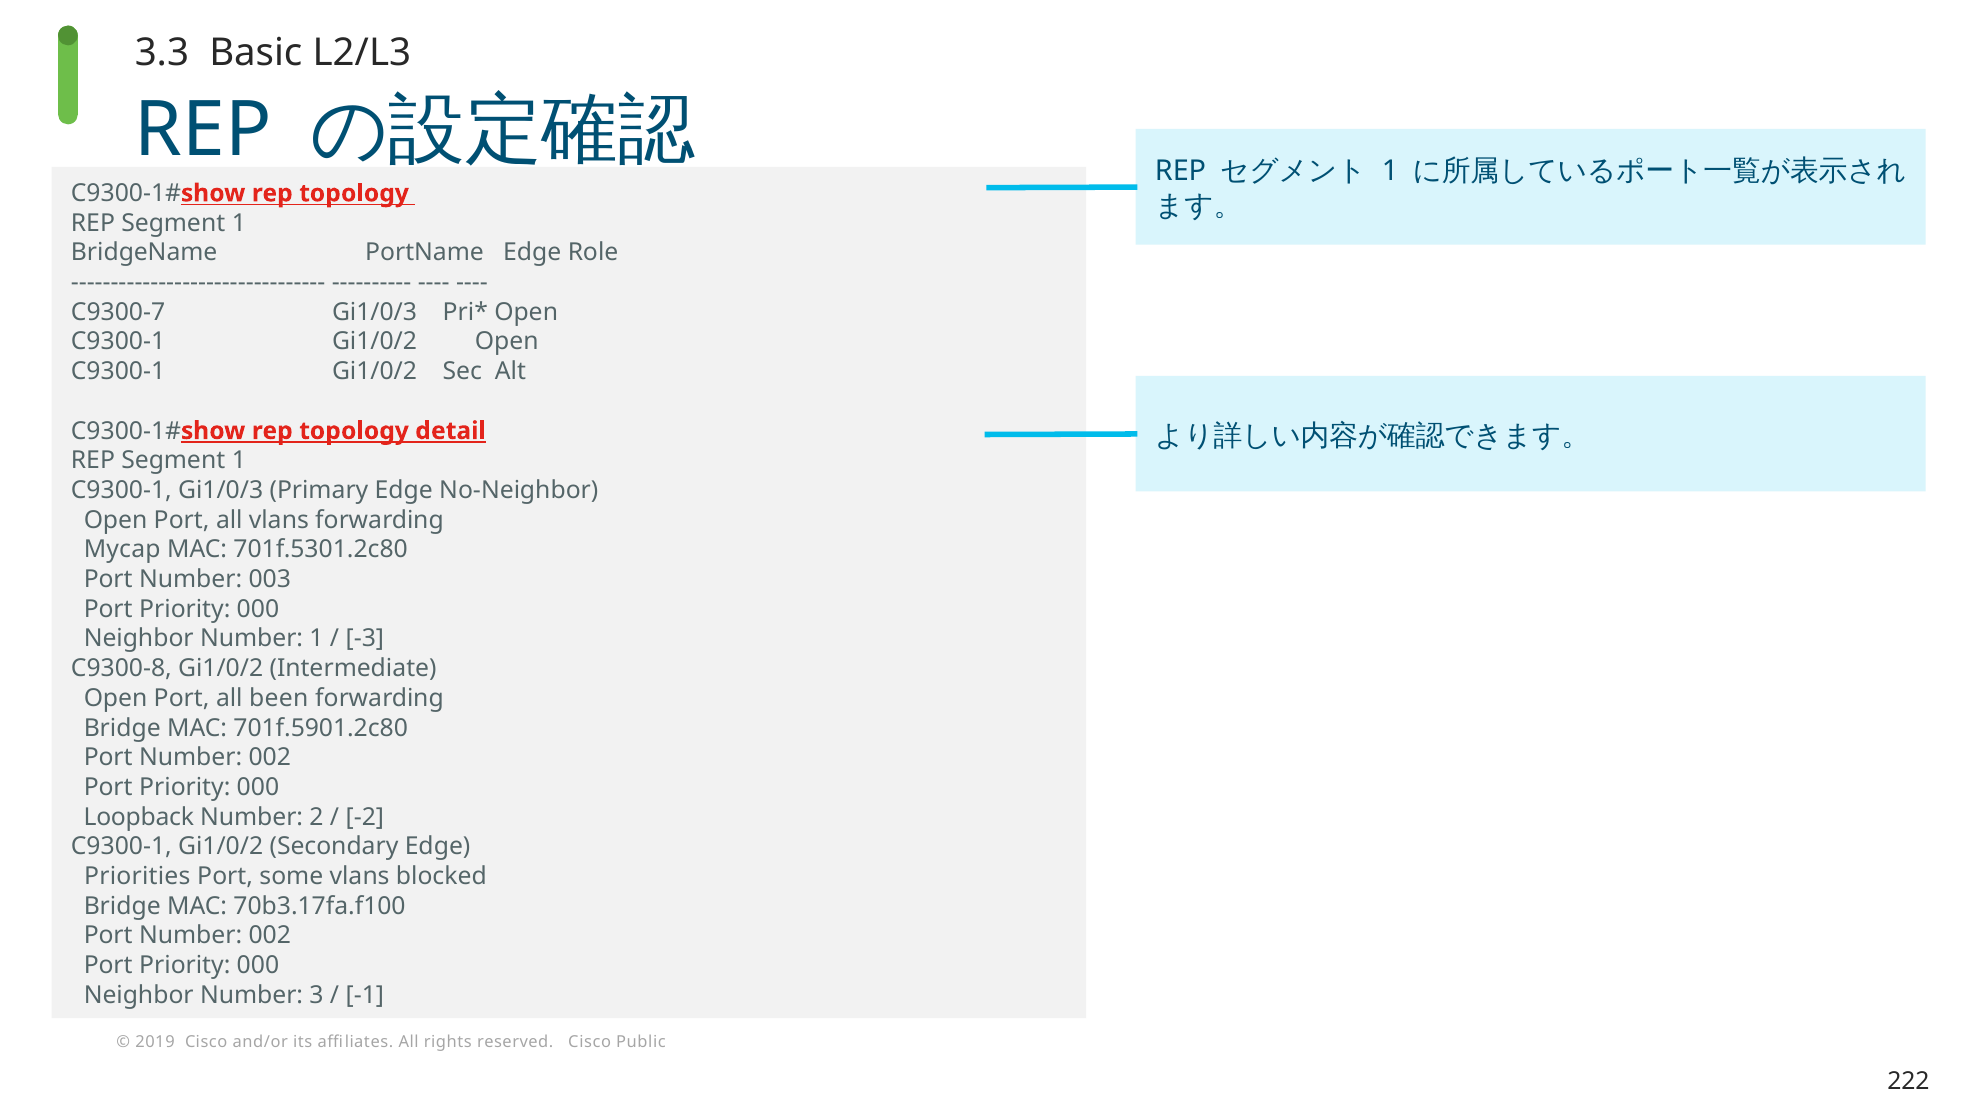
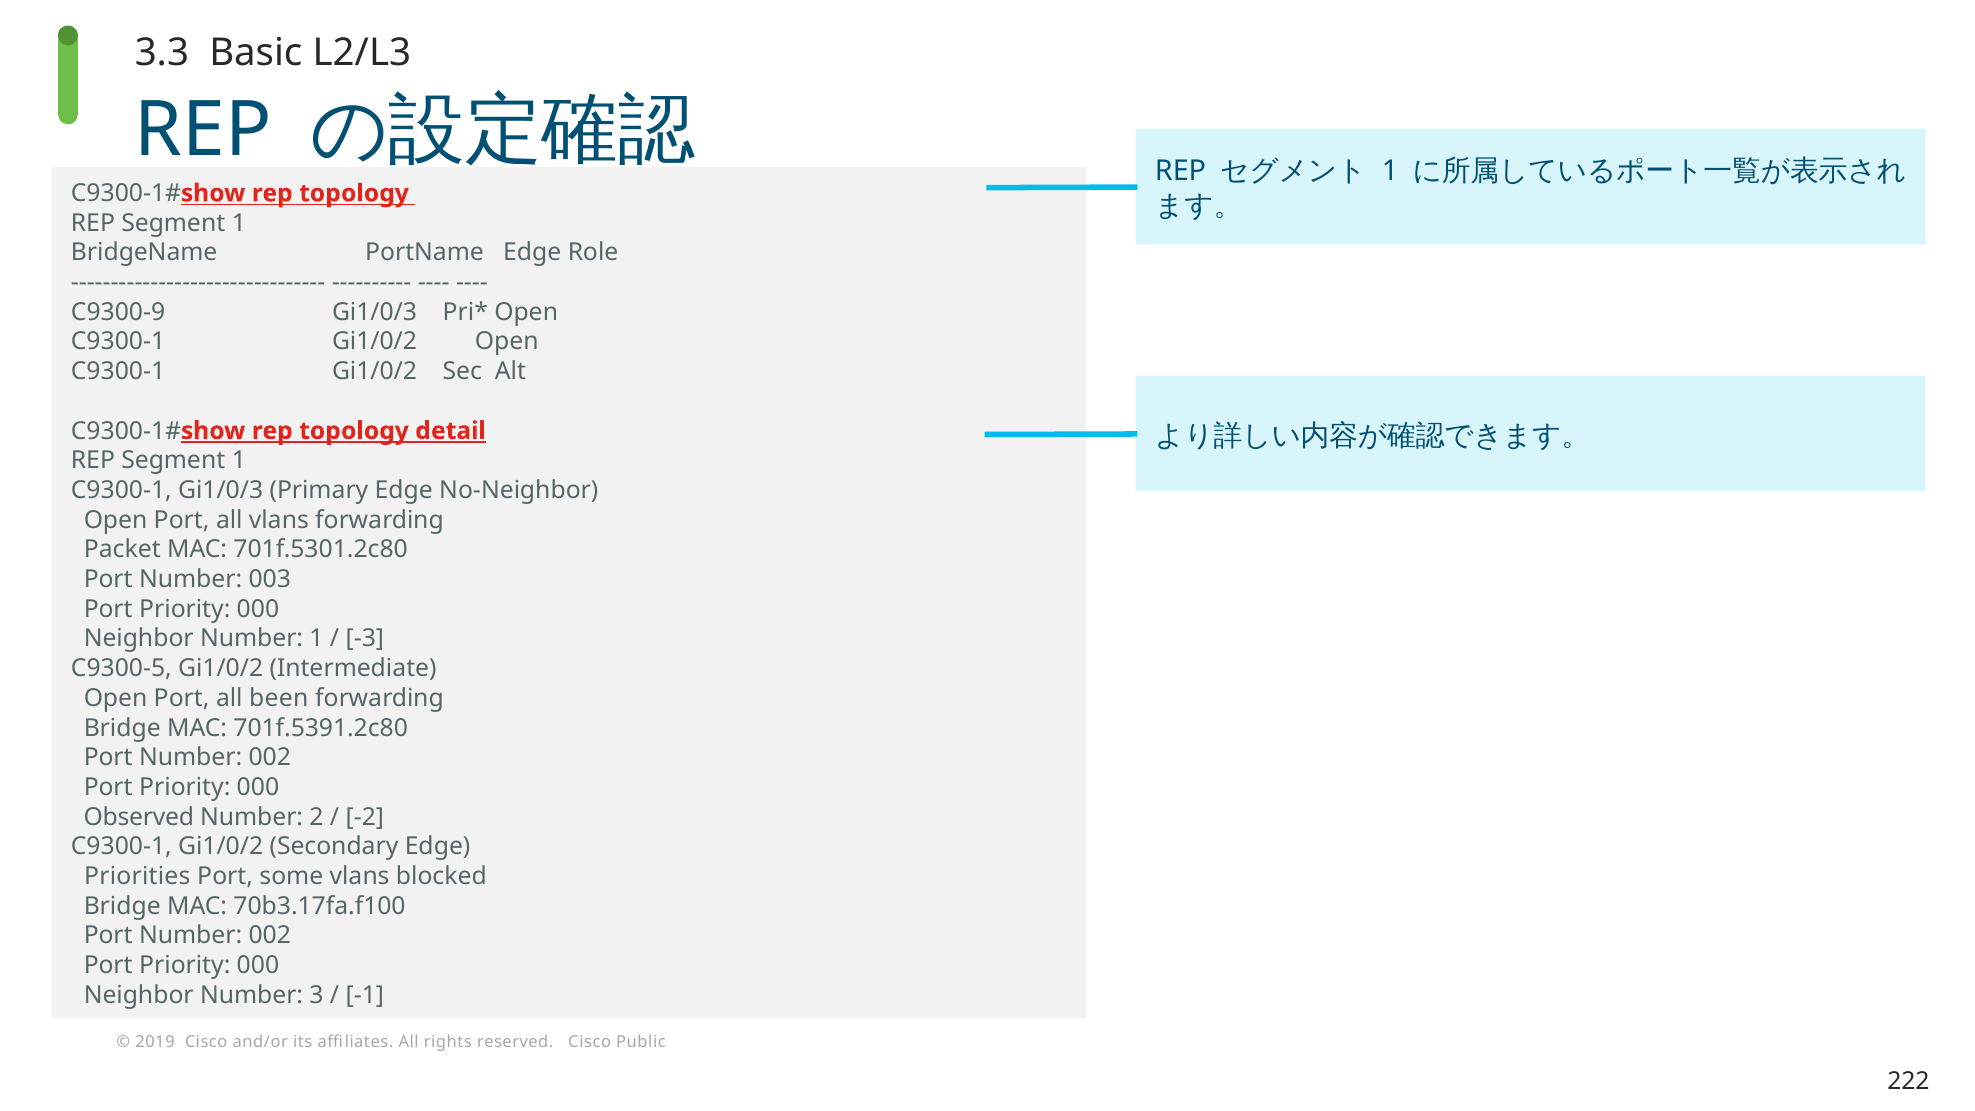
C9300-7: C9300-7 -> C9300-9 (118, 312)
Mycap: Mycap -> Packet (122, 550)
C9300-8: C9300-8 -> C9300-5 (121, 668)
701f.5901.2c80: 701f.5901.2c80 -> 701f.5391.2c80 (321, 728)
Loopback: Loopback -> Observed (139, 817)
